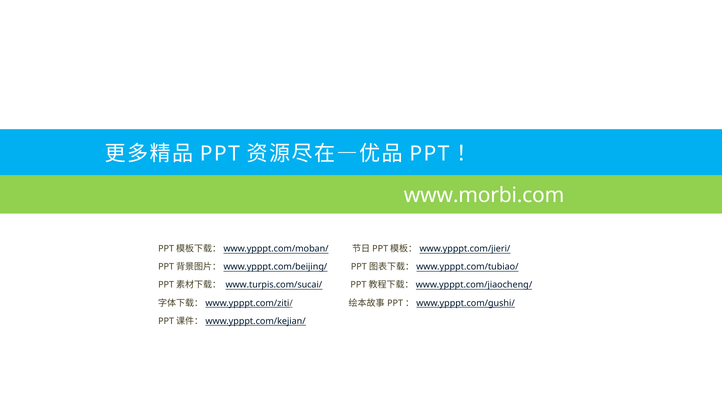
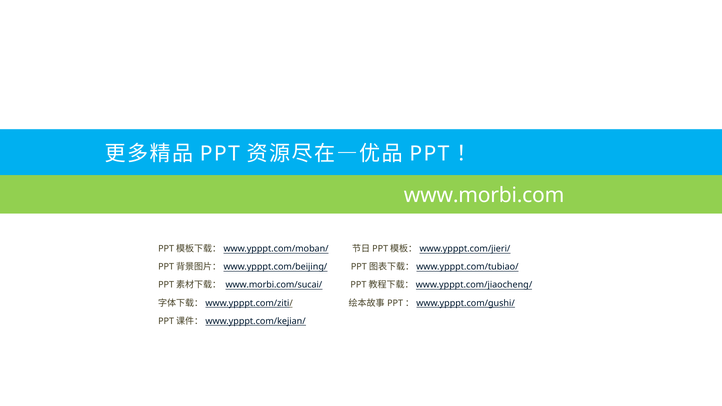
www.turpis.com/sucai/: www.turpis.com/sucai/ -> www.morbi.com/sucai/ (274, 285)
